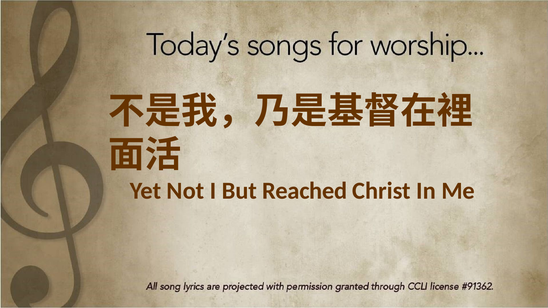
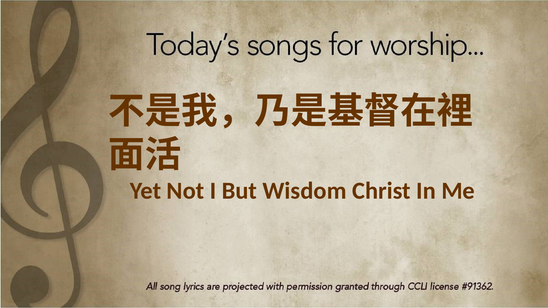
Reached: Reached -> Wisdom (305, 191)
